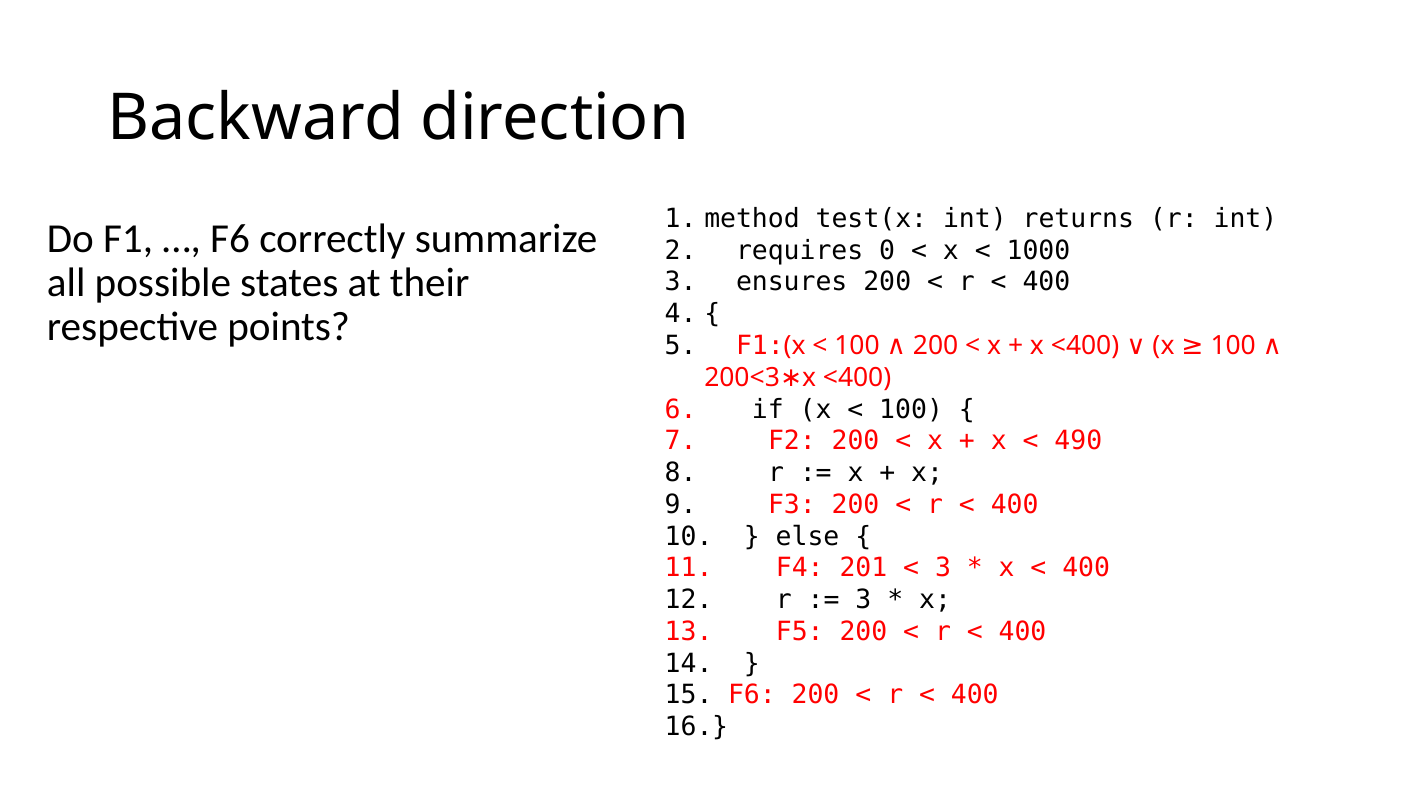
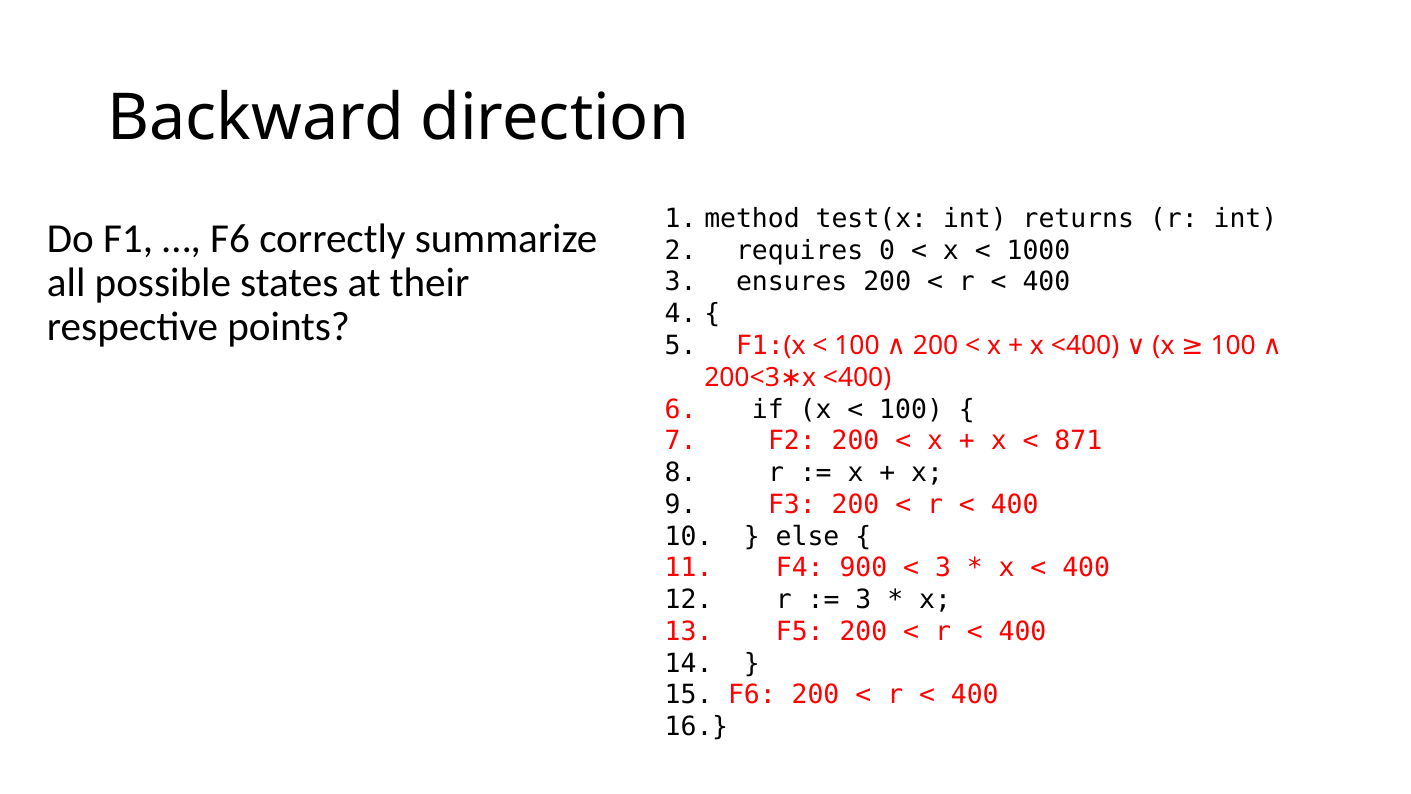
490: 490 -> 871 (1078, 441)
201: 201 -> 900 (863, 568)
